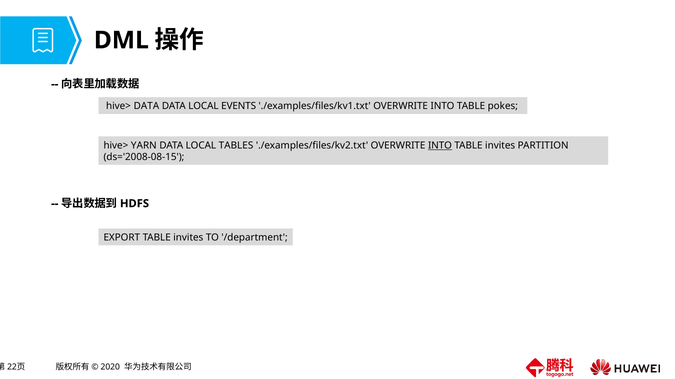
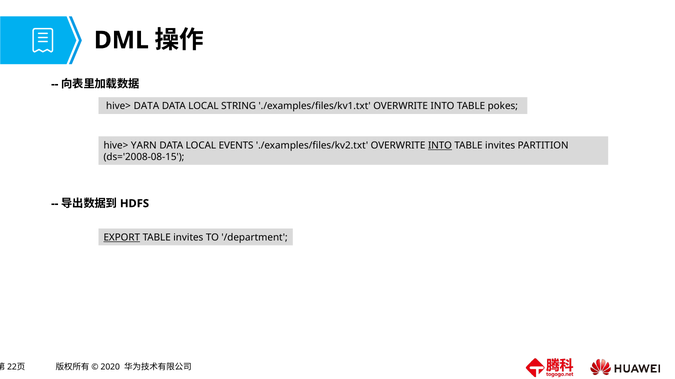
EVENTS: EVENTS -> STRING (239, 106)
TABLES: TABLES -> EVENTS (236, 146)
EXPORT underline: none -> present (122, 238)
